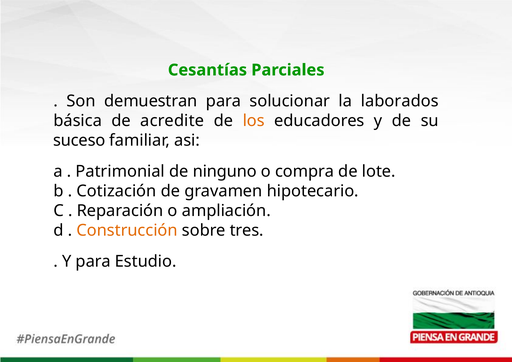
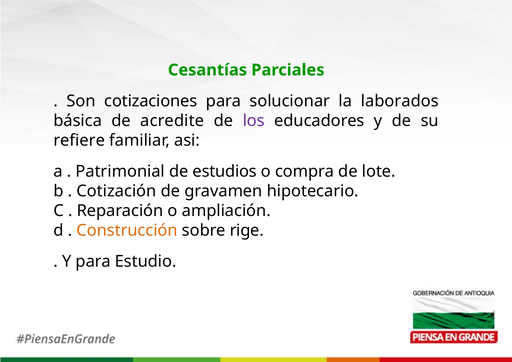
demuestran: demuestran -> cotizaciones (151, 101)
los colour: orange -> purple (254, 121)
suceso: suceso -> refiere (79, 140)
ninguno: ninguno -> estudios (225, 171)
tres: tres -> rige (247, 231)
